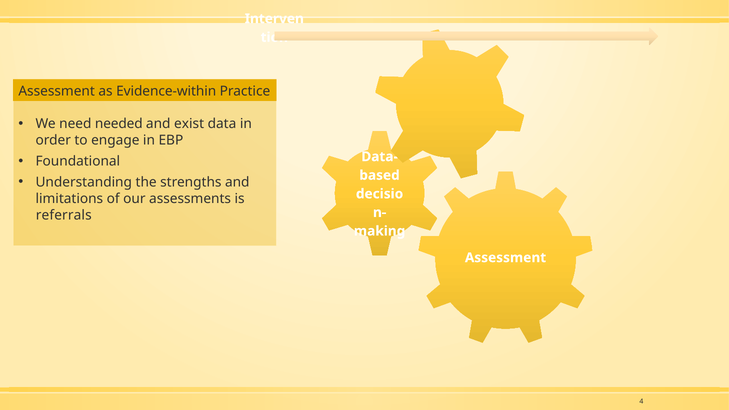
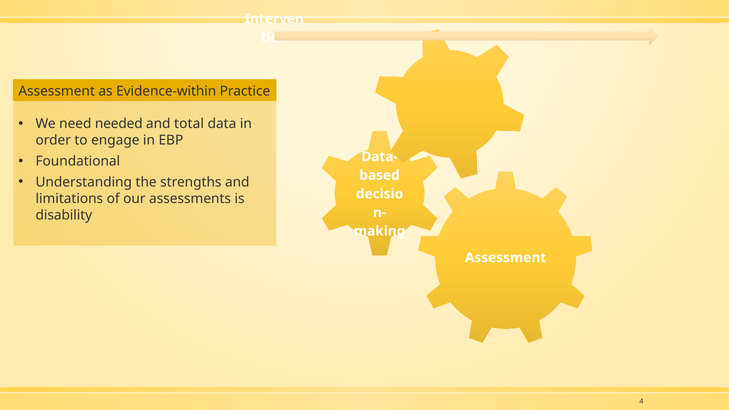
exist: exist -> total (189, 124)
referrals: referrals -> disability (64, 215)
